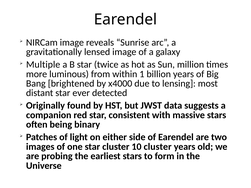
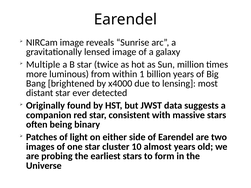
10 cluster: cluster -> almost (158, 147)
